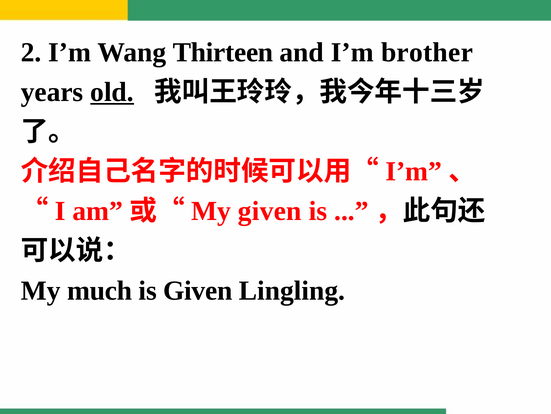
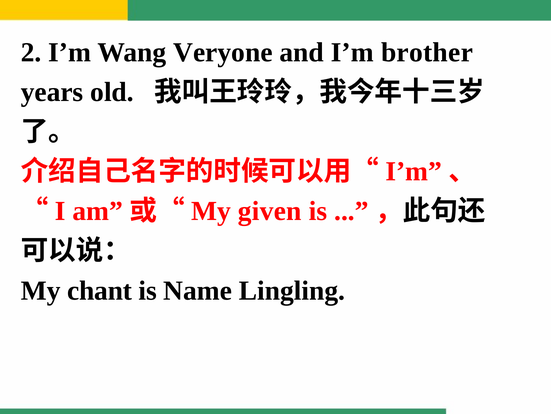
Thirteen: Thirteen -> Veryone (223, 52)
old underline: present -> none (112, 92)
much: much -> chant (100, 290)
is Given: Given -> Name (198, 290)
